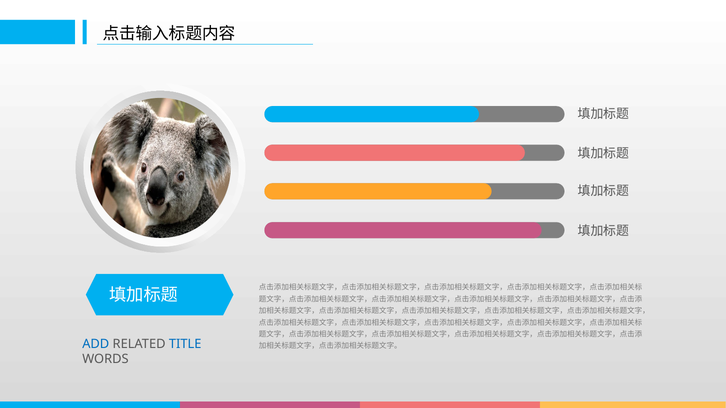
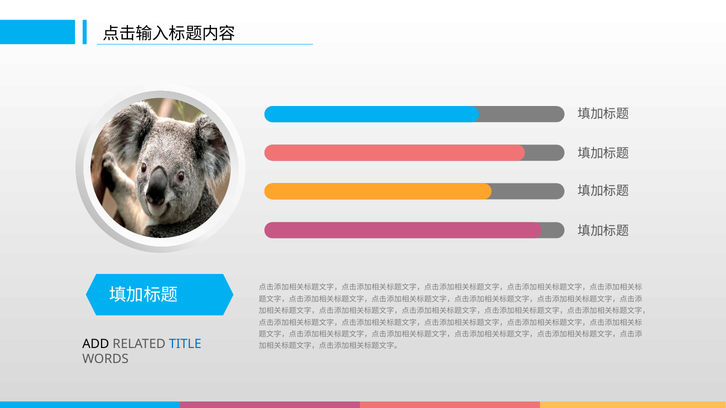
ADD colour: blue -> black (96, 344)
